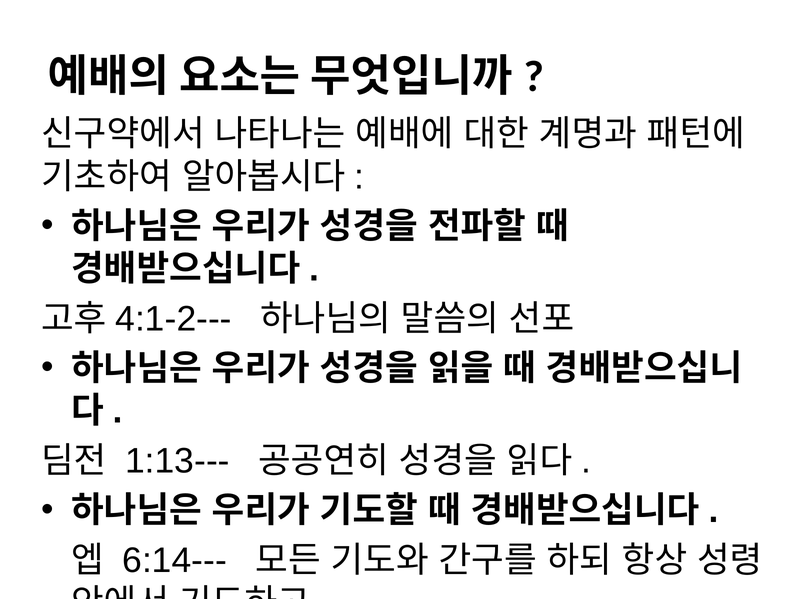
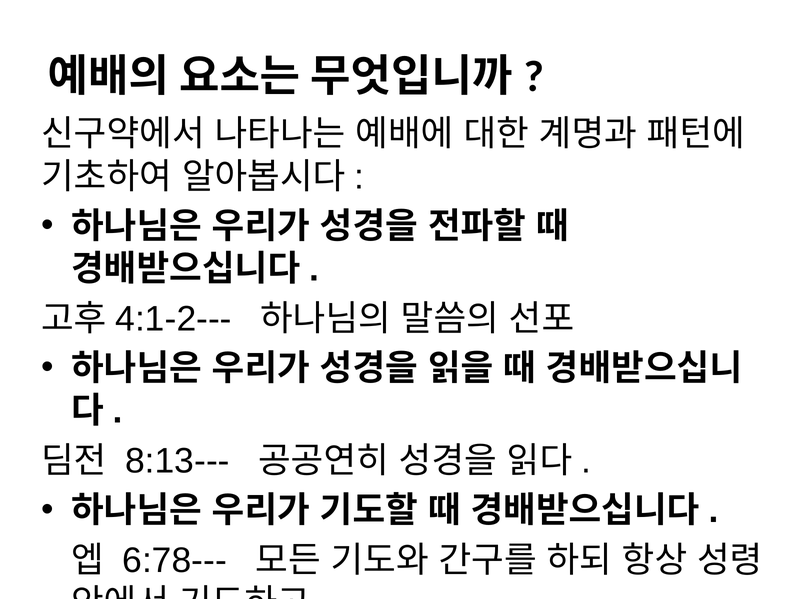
1:13---: 1:13--- -> 8:13--- (177, 461)
6:14---: 6:14--- -> 6:78--- (175, 561)
